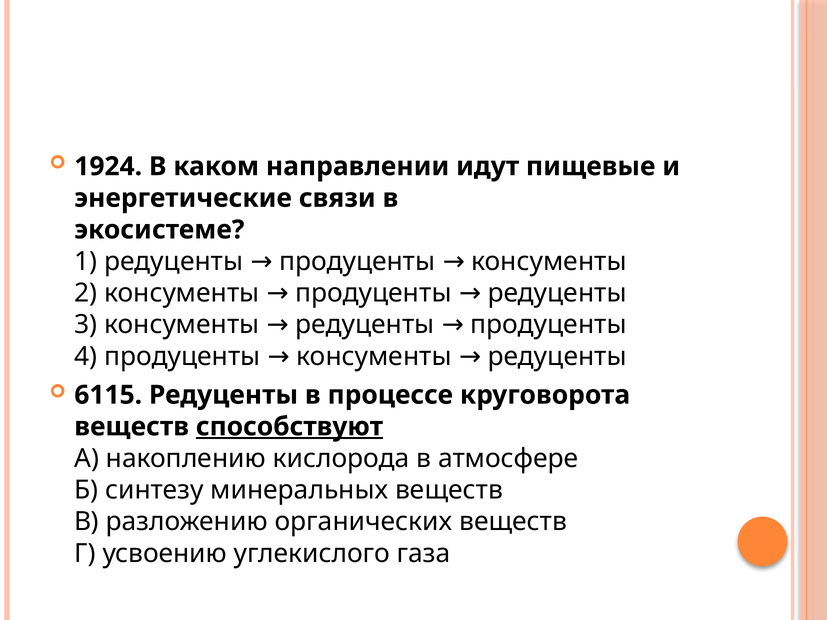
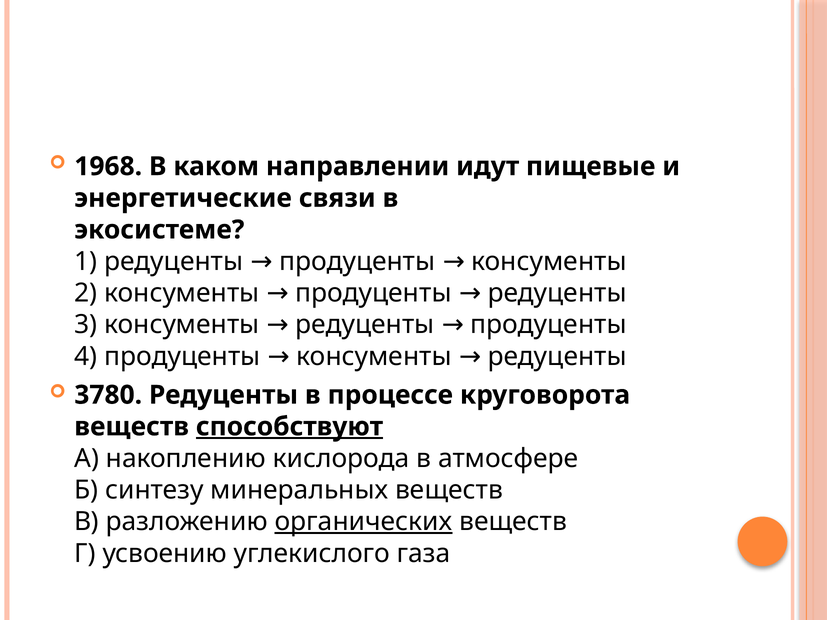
1924: 1924 -> 1968 (108, 166)
6115: 6115 -> 3780 (108, 395)
органических underline: none -> present (363, 522)
